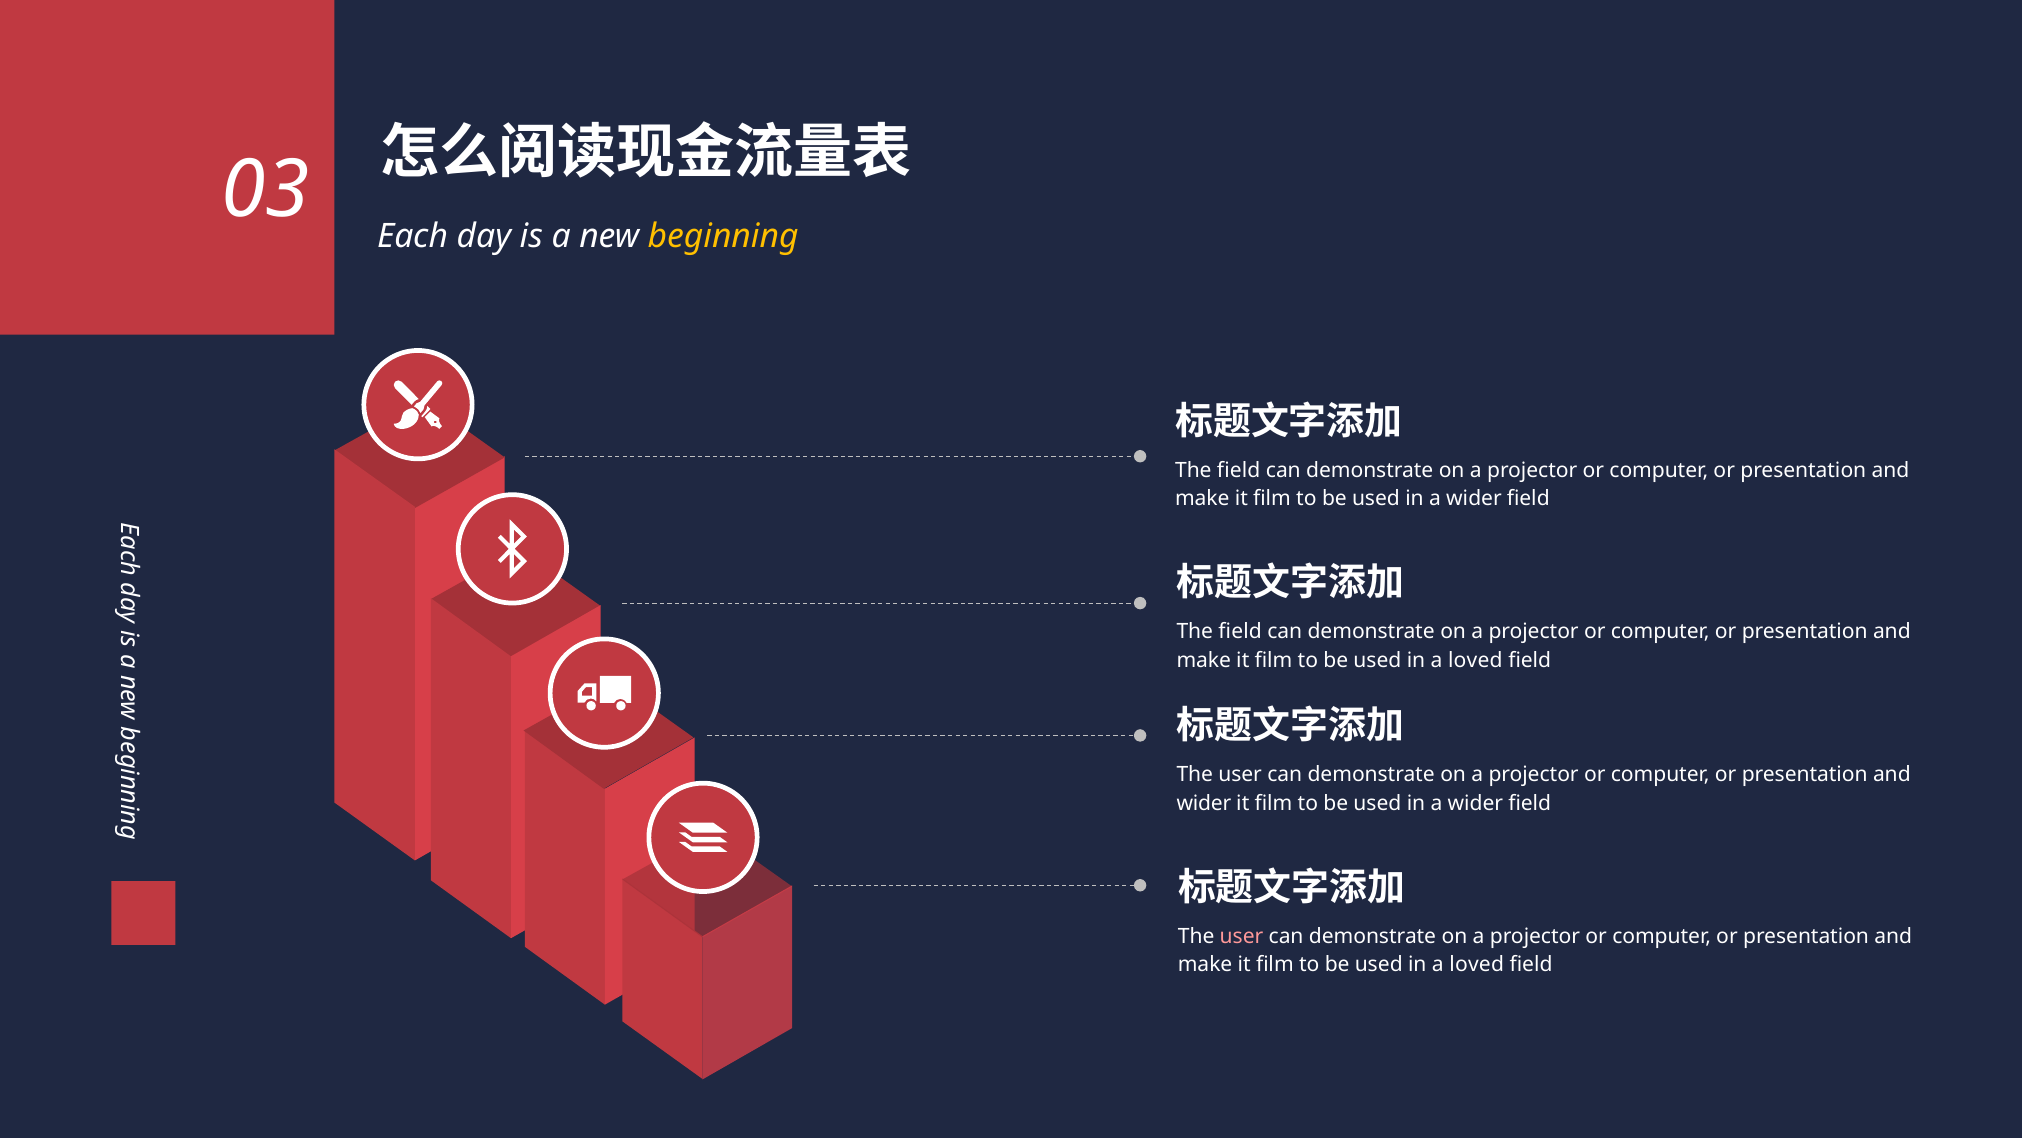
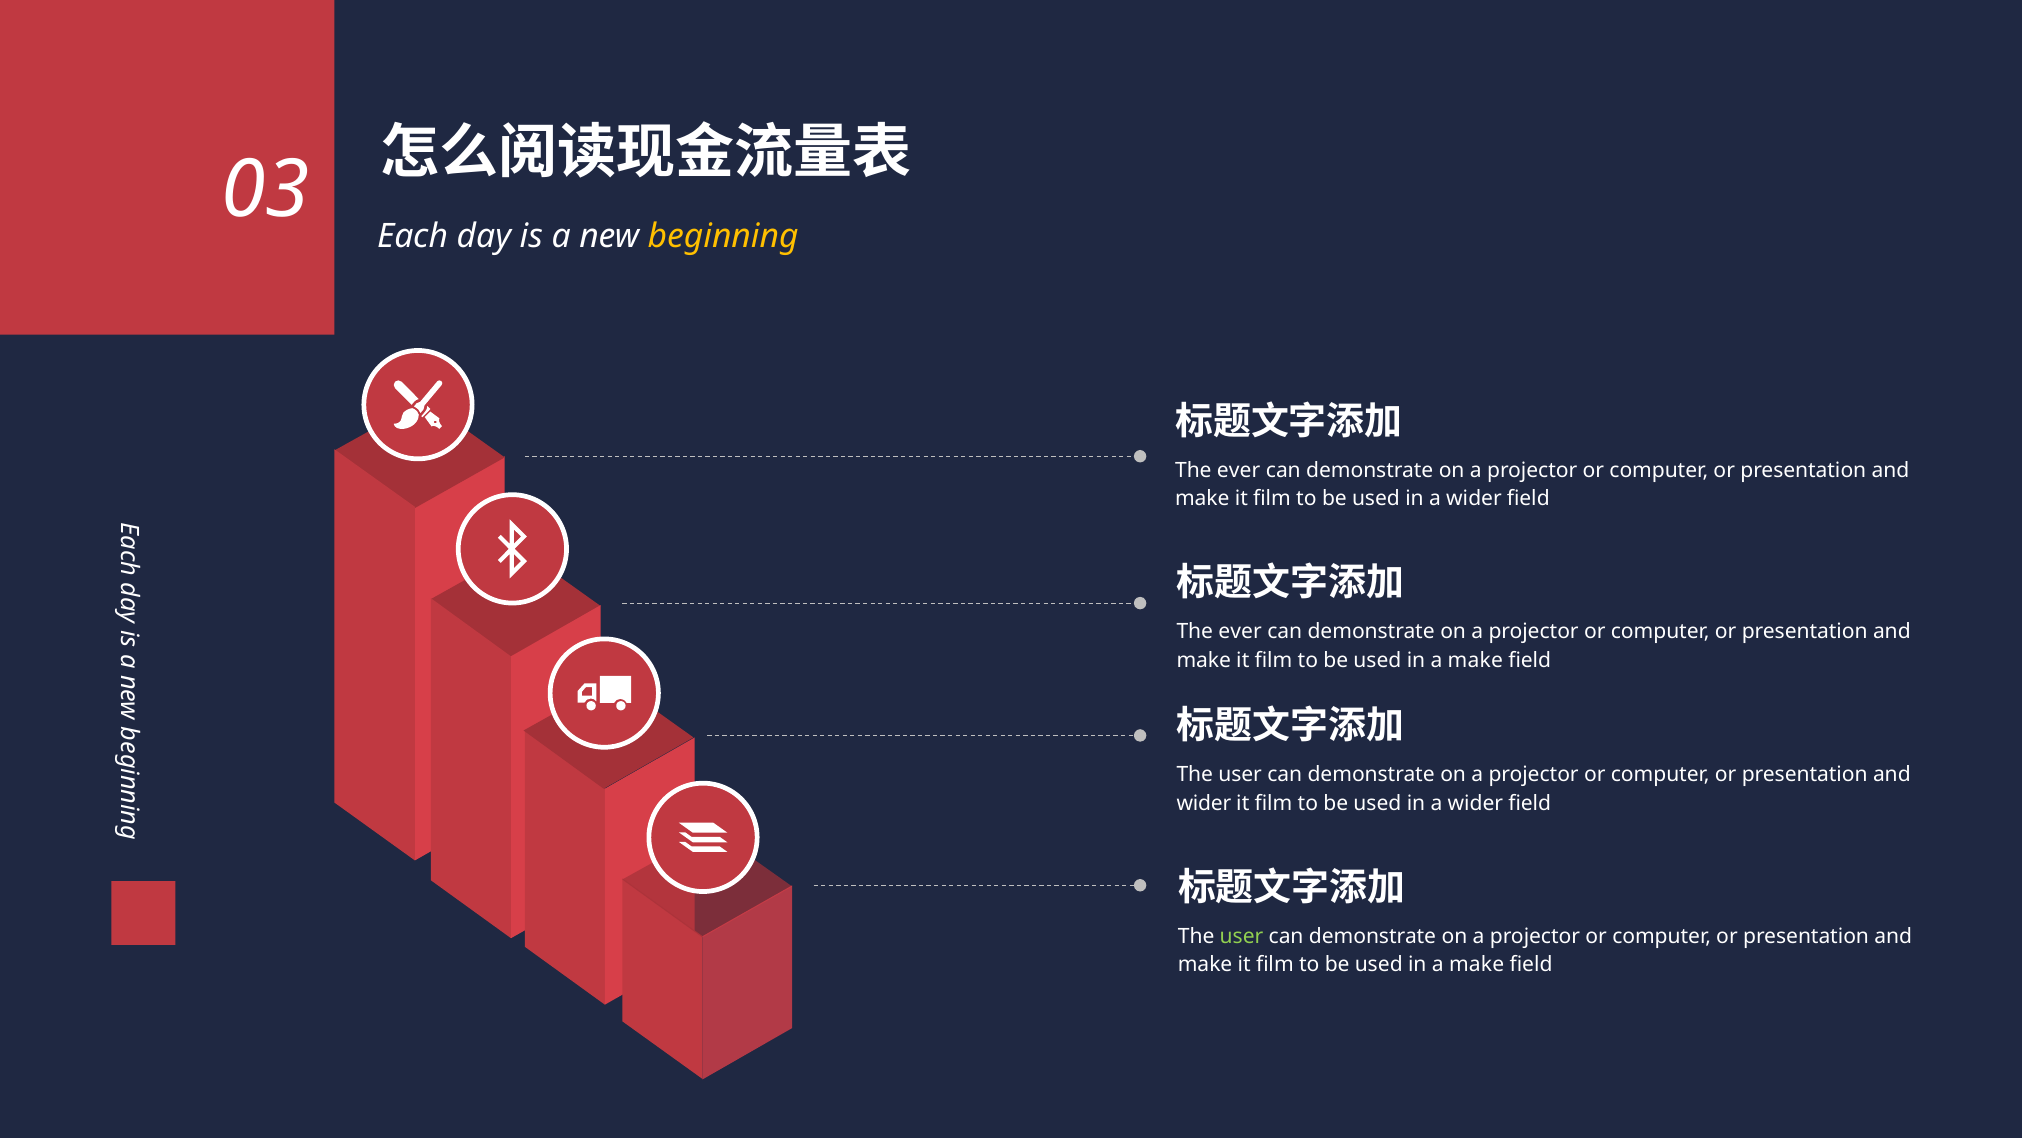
field: field -> ever (1239, 470)
field: field -> ever (1240, 631)
loved: loved -> make (1475, 660)
user colour: pink -> light green (1242, 936)
loved: loved -> make (1477, 964)
